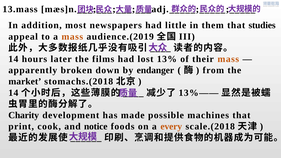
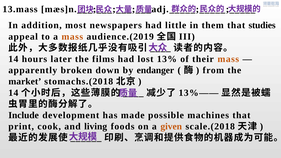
Charity: Charity -> Include (24, 115)
notice: notice -> living (96, 126)
every: every -> given (171, 126)
